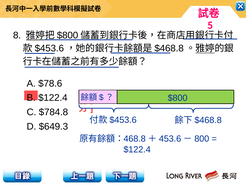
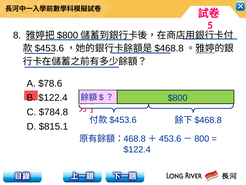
$649.3: $649.3 -> $815.1 (53, 126)
